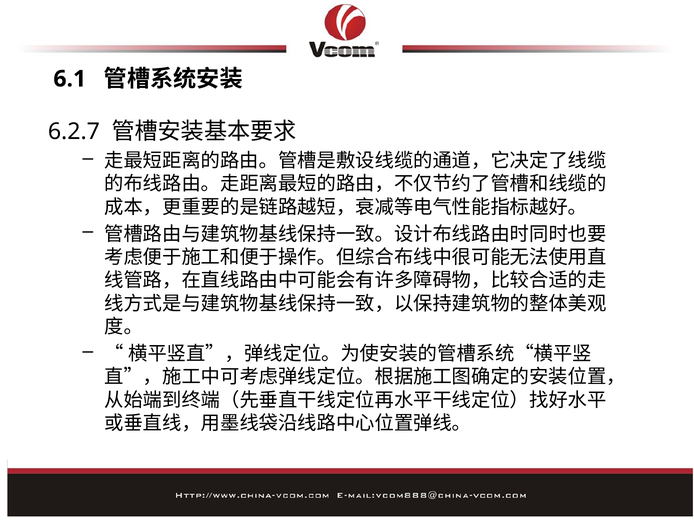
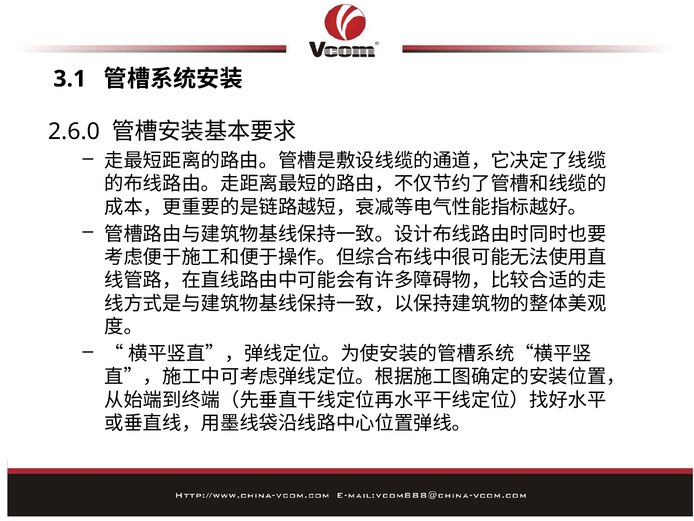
6.1: 6.1 -> 3.1 (70, 79)
6.2.7: 6.2.7 -> 2.6.0 (74, 132)
